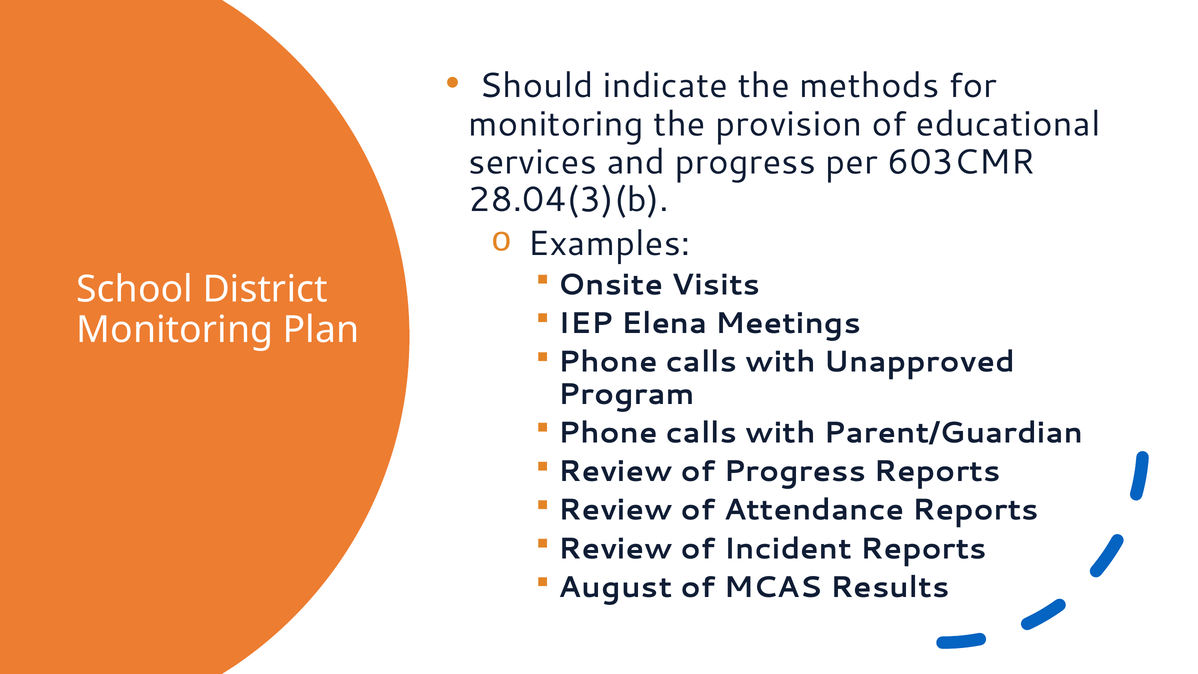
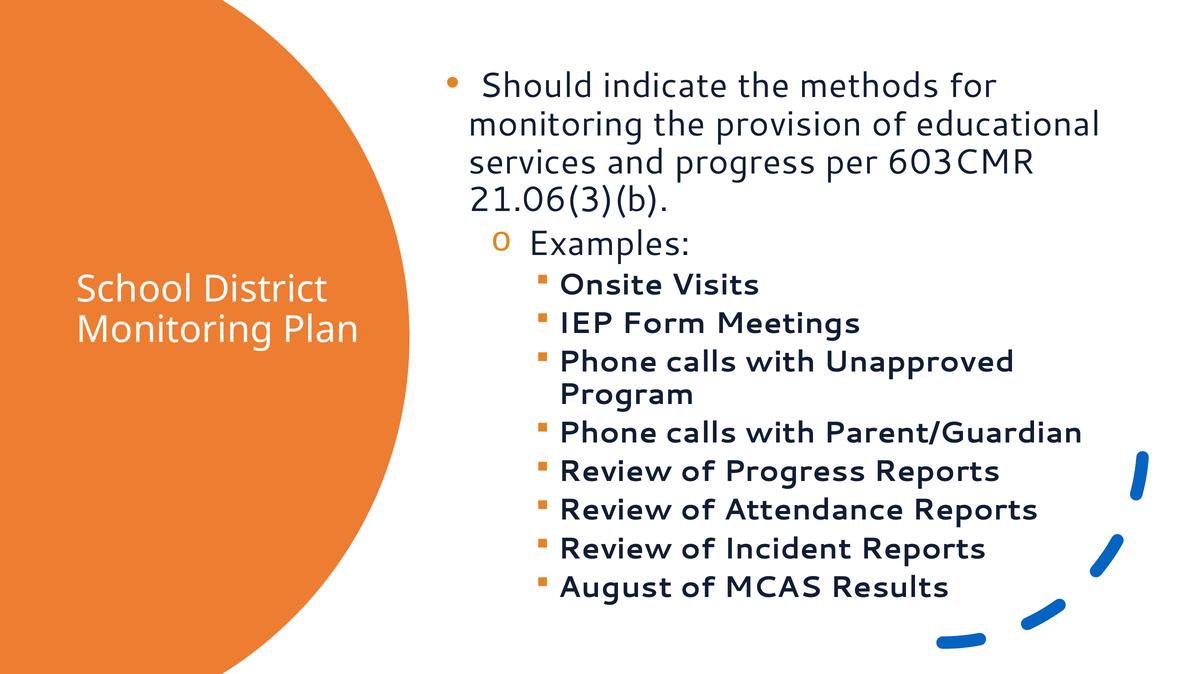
28.04(3)(b: 28.04(3)(b -> 21.06(3)(b (569, 200)
Elena: Elena -> Form (664, 323)
